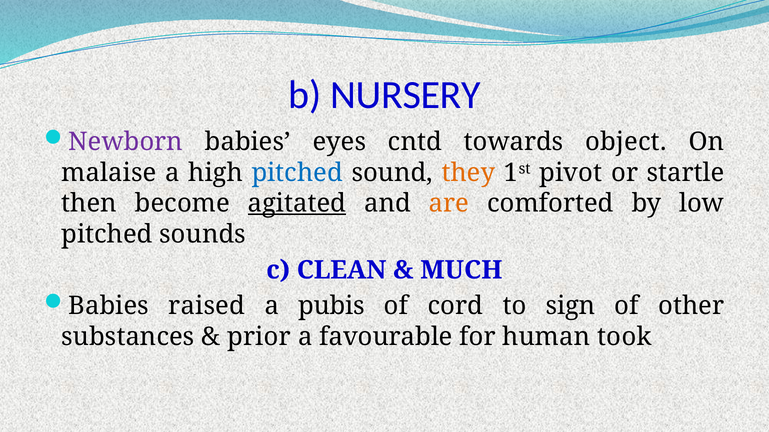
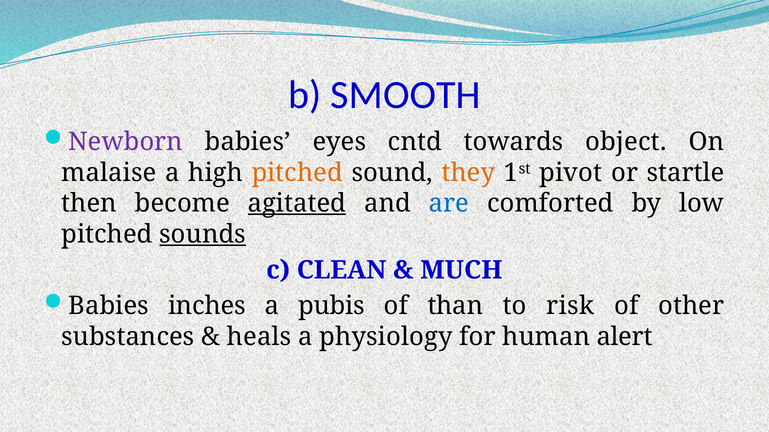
NURSERY: NURSERY -> SMOOTH (405, 95)
pitched colour: blue -> orange (297, 173)
are colour: orange -> blue (449, 204)
sounds underline: none -> present (203, 234)
raised: raised -> inches (207, 306)
cord: cord -> than (455, 306)
sign: sign -> risk (570, 306)
prior: prior -> heals (259, 337)
favourable: favourable -> physiology (386, 337)
took: took -> alert (625, 337)
